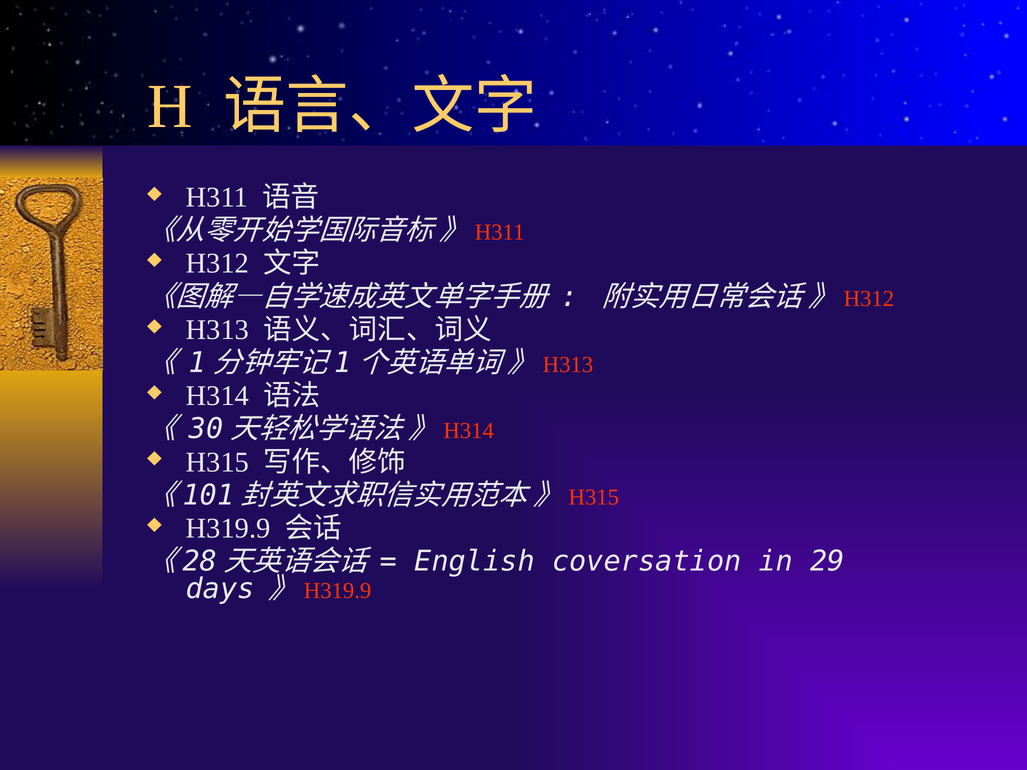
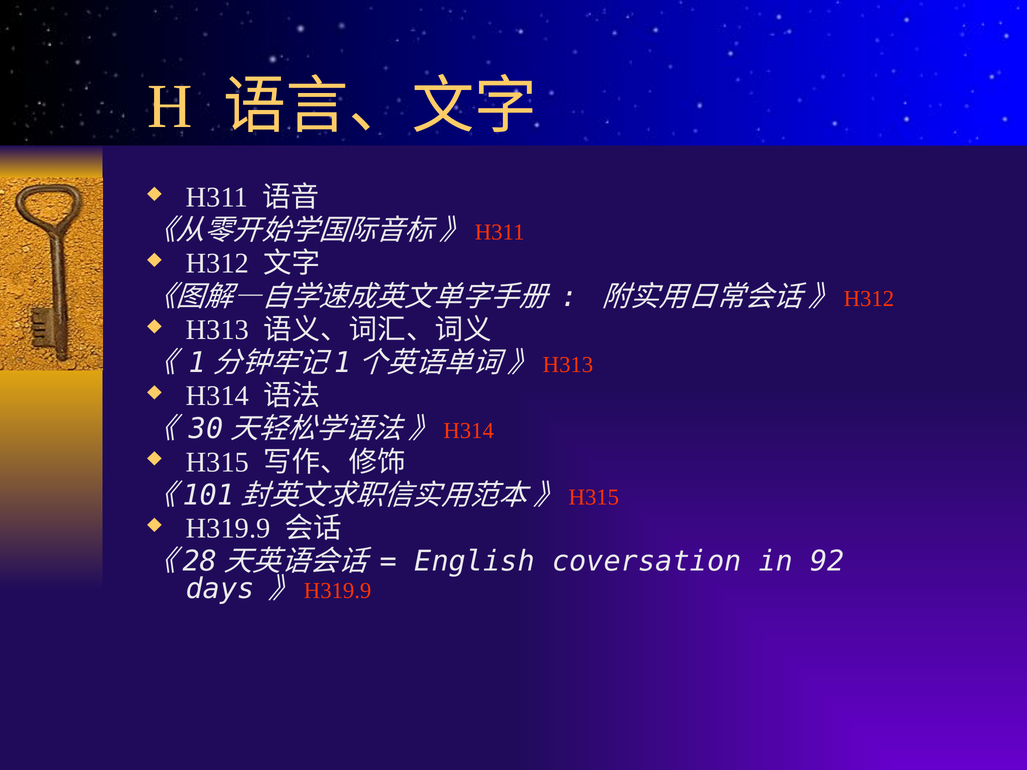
29: 29 -> 92 (827, 562)
